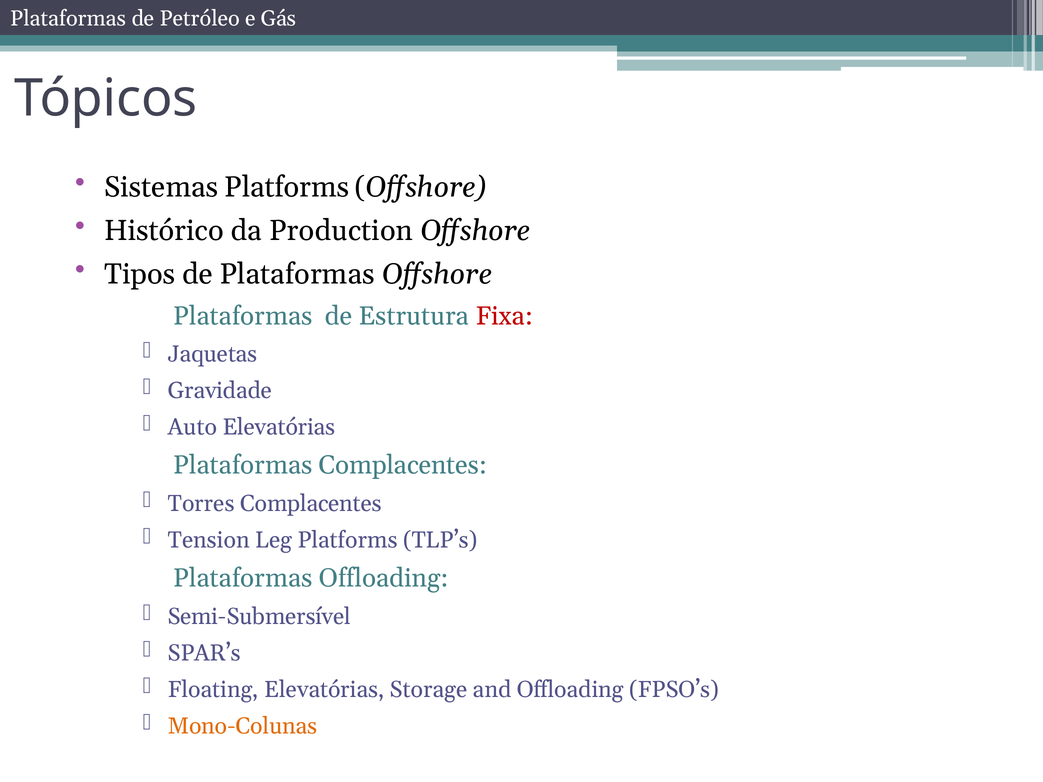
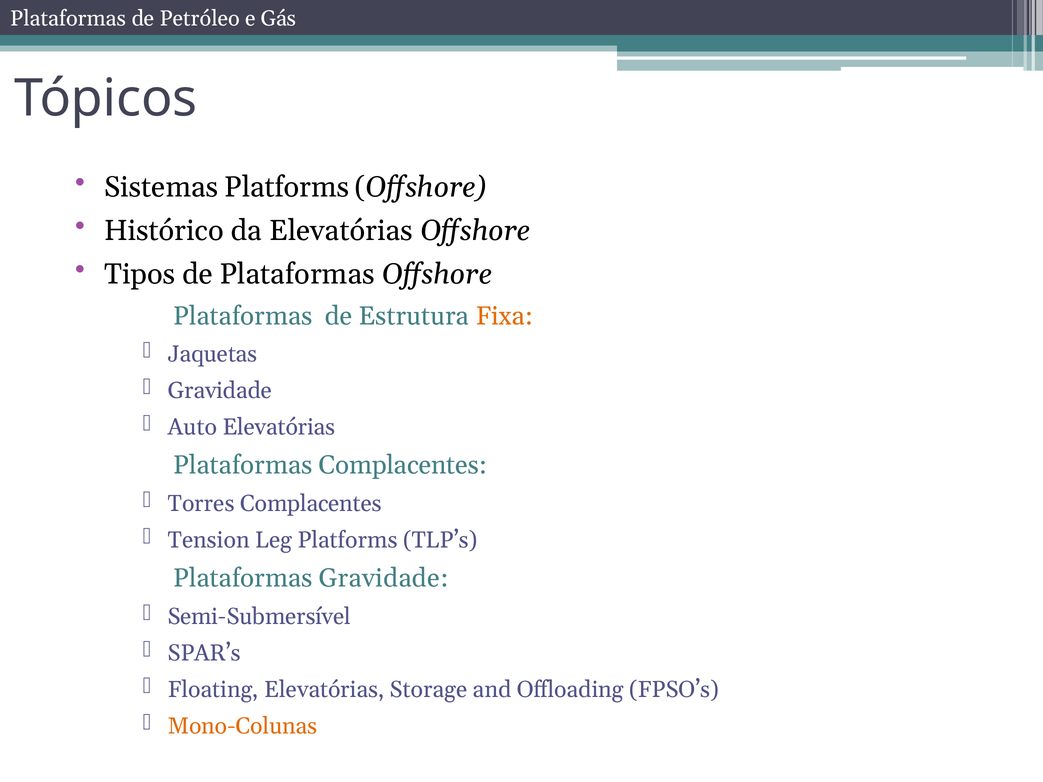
da Production: Production -> Elevatórias (341, 231)
Fixa colour: red -> orange (504, 316)
Plataformas Offloading: Offloading -> Gravidade (383, 579)
